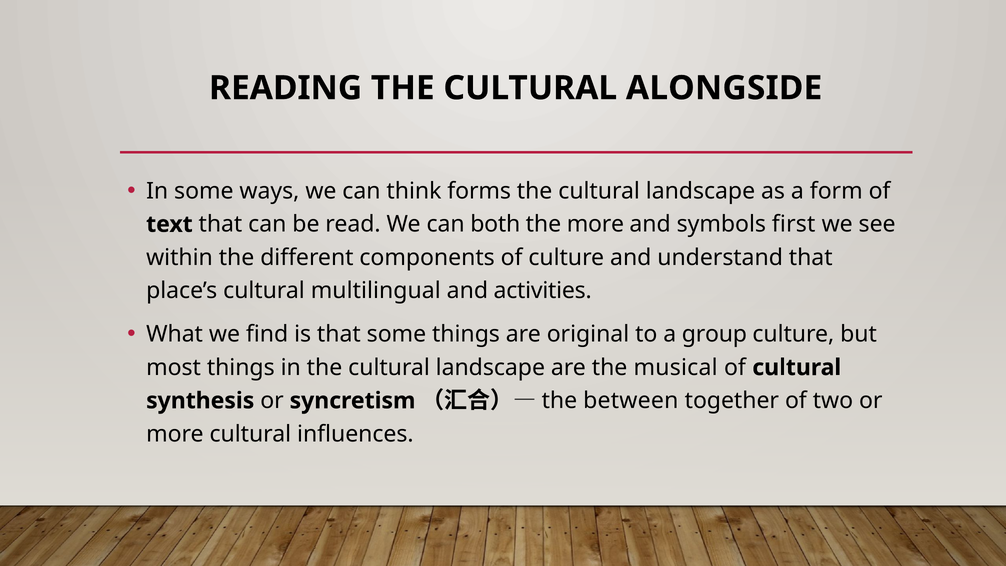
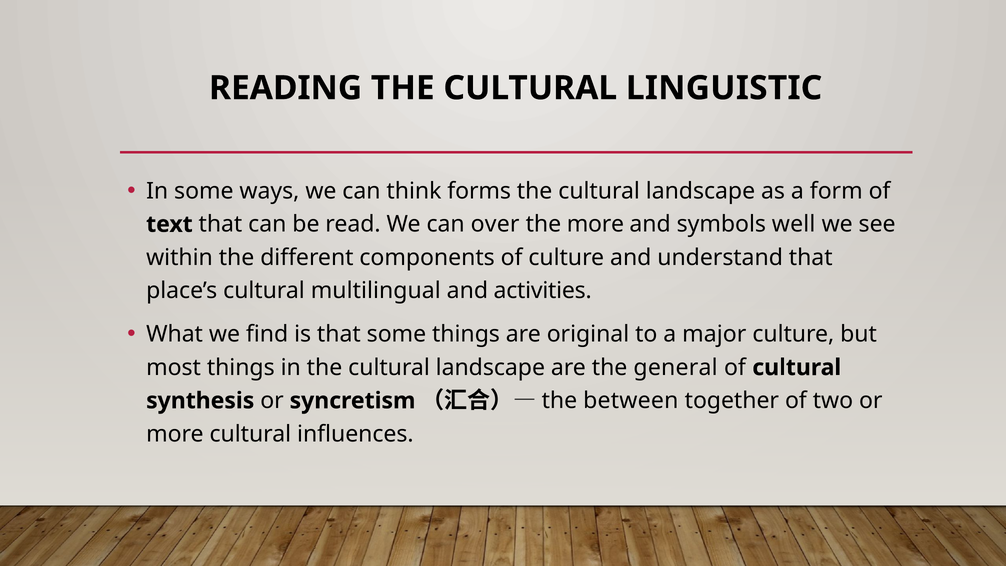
ALONGSIDE: ALONGSIDE -> LINGUISTIC (724, 88)
both: both -> over (495, 224)
first: first -> well (794, 224)
group: group -> major (714, 334)
musical: musical -> general (676, 367)
